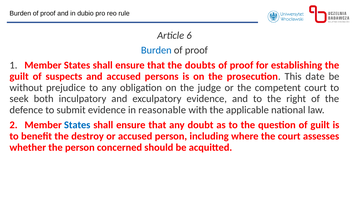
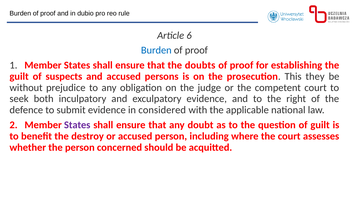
date: date -> they (315, 77)
reasonable: reasonable -> considered (162, 110)
States colour: blue -> purple (77, 125)
